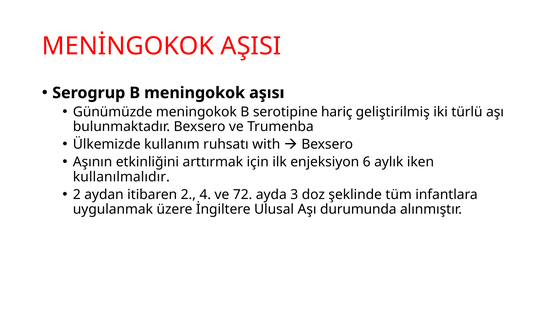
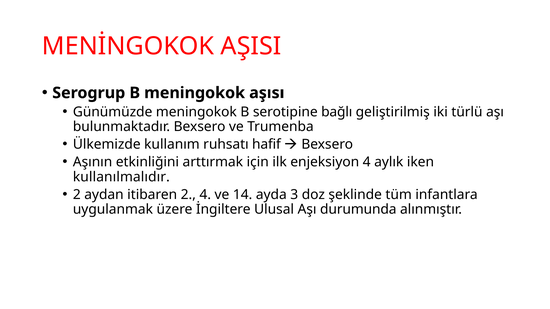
hariç: hariç -> bağlı (337, 112)
with: with -> hafif (266, 144)
enjeksiyon 6: 6 -> 4 (367, 162)
72: 72 -> 14 (243, 195)
